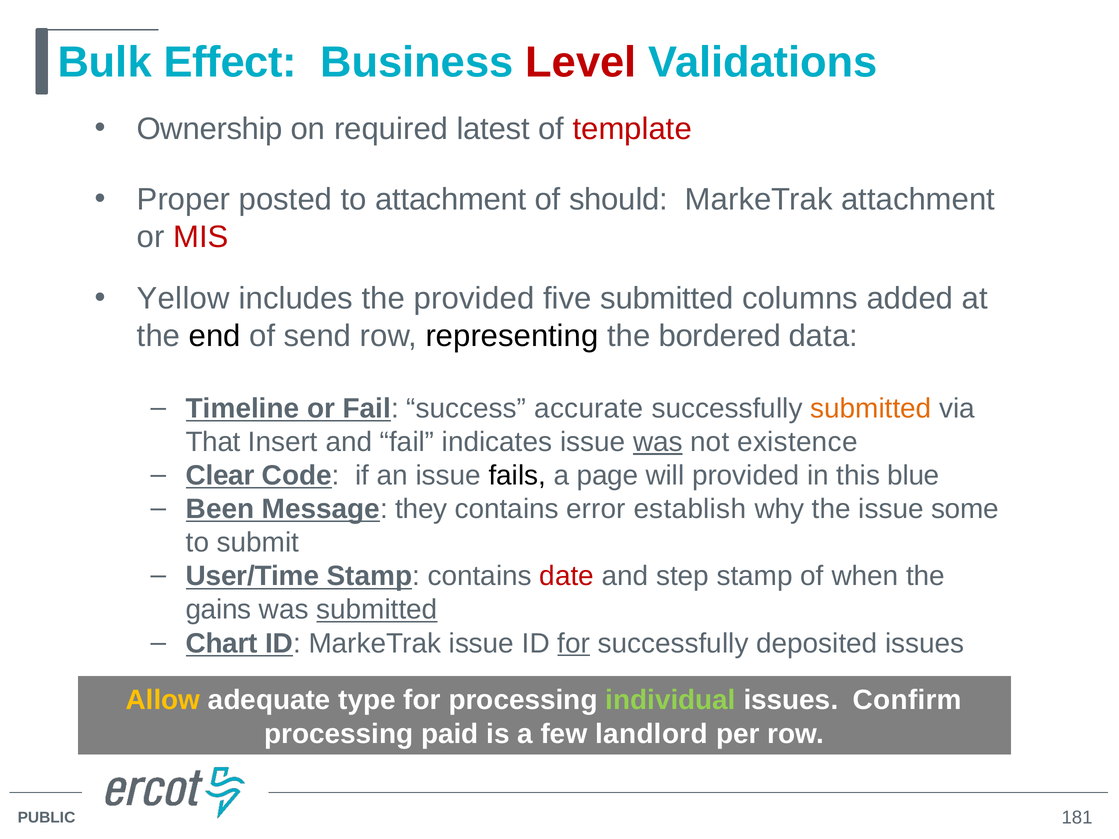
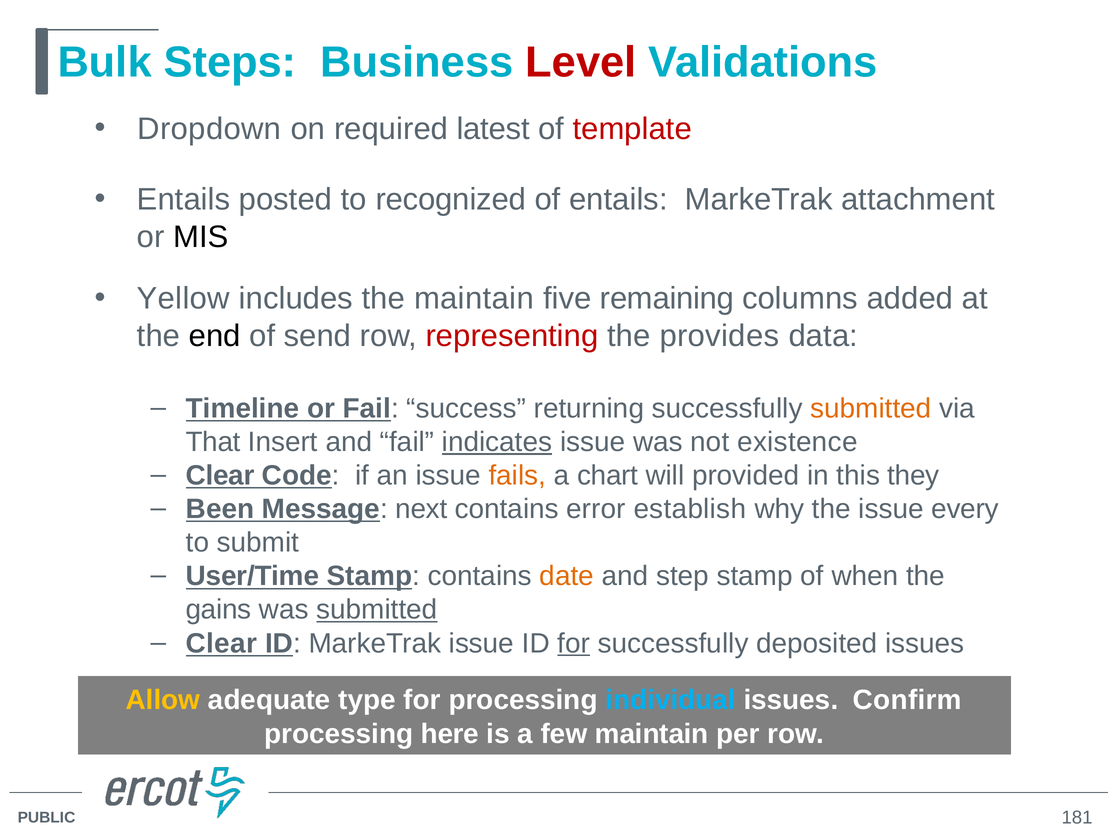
Effect: Effect -> Steps (230, 63)
Ownership: Ownership -> Dropdown (209, 129)
Proper: Proper -> Entails (184, 200)
to attachment: attachment -> recognized (451, 200)
of should: should -> entails (618, 200)
MIS colour: red -> black (201, 237)
the provided: provided -> maintain (474, 299)
five submitted: submitted -> remaining (667, 299)
representing colour: black -> red (512, 336)
bordered: bordered -> provides (719, 336)
accurate: accurate -> returning (589, 408)
indicates underline: none -> present (497, 442)
was underline: present -> none (658, 442)
fails colour: black -> orange (517, 476)
page: page -> chart (608, 476)
blue: blue -> they (913, 476)
they: they -> next (421, 509)
some: some -> every (965, 509)
date colour: red -> orange (567, 576)
Chart: Chart -> Clear (221, 643)
individual colour: light green -> light blue (671, 700)
paid: paid -> here (450, 734)
few landlord: landlord -> maintain (652, 734)
